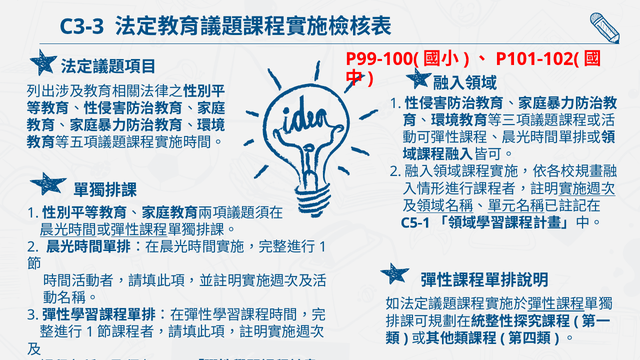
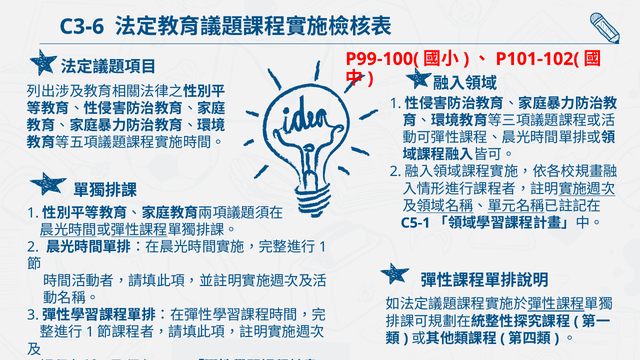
C3-3: C3-3 -> C3-6 (82, 27)
